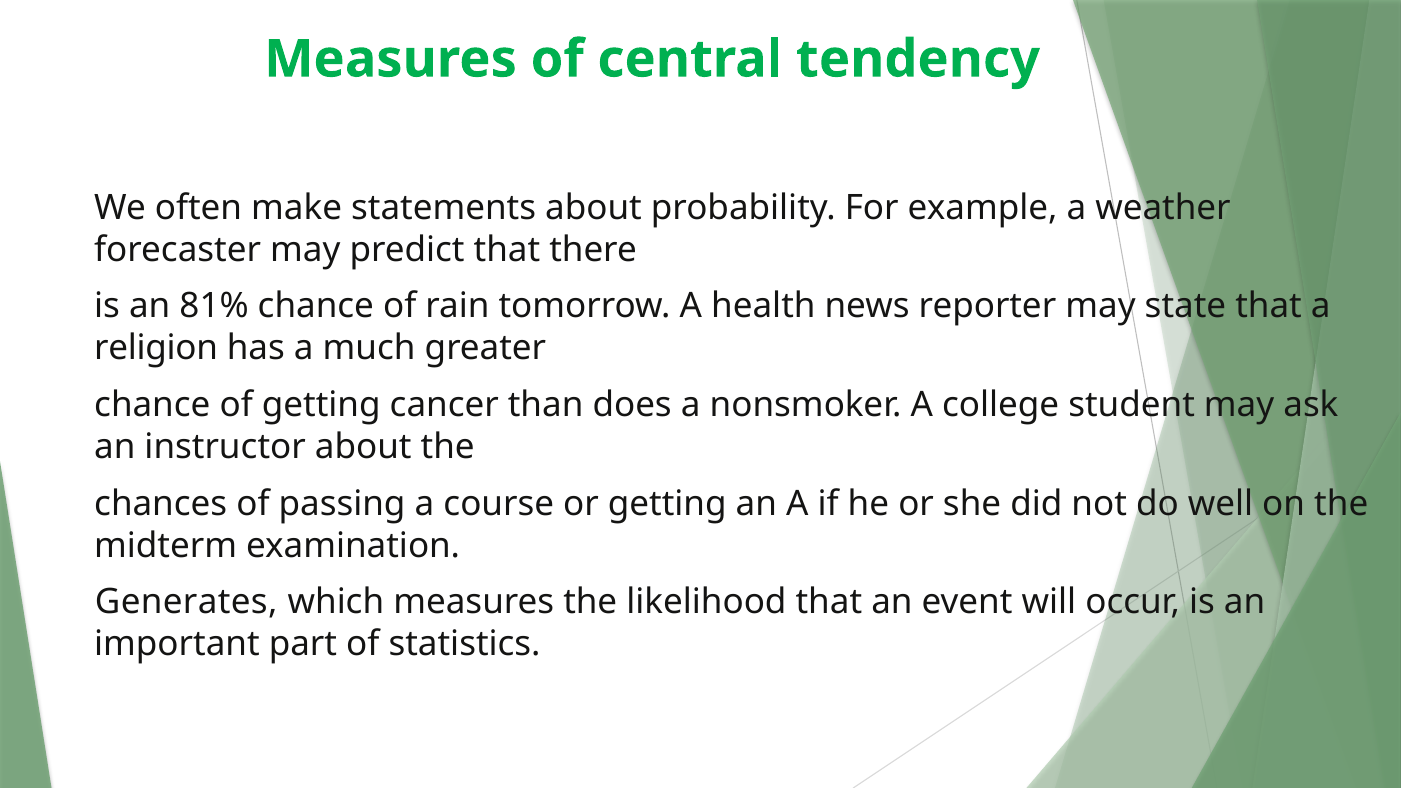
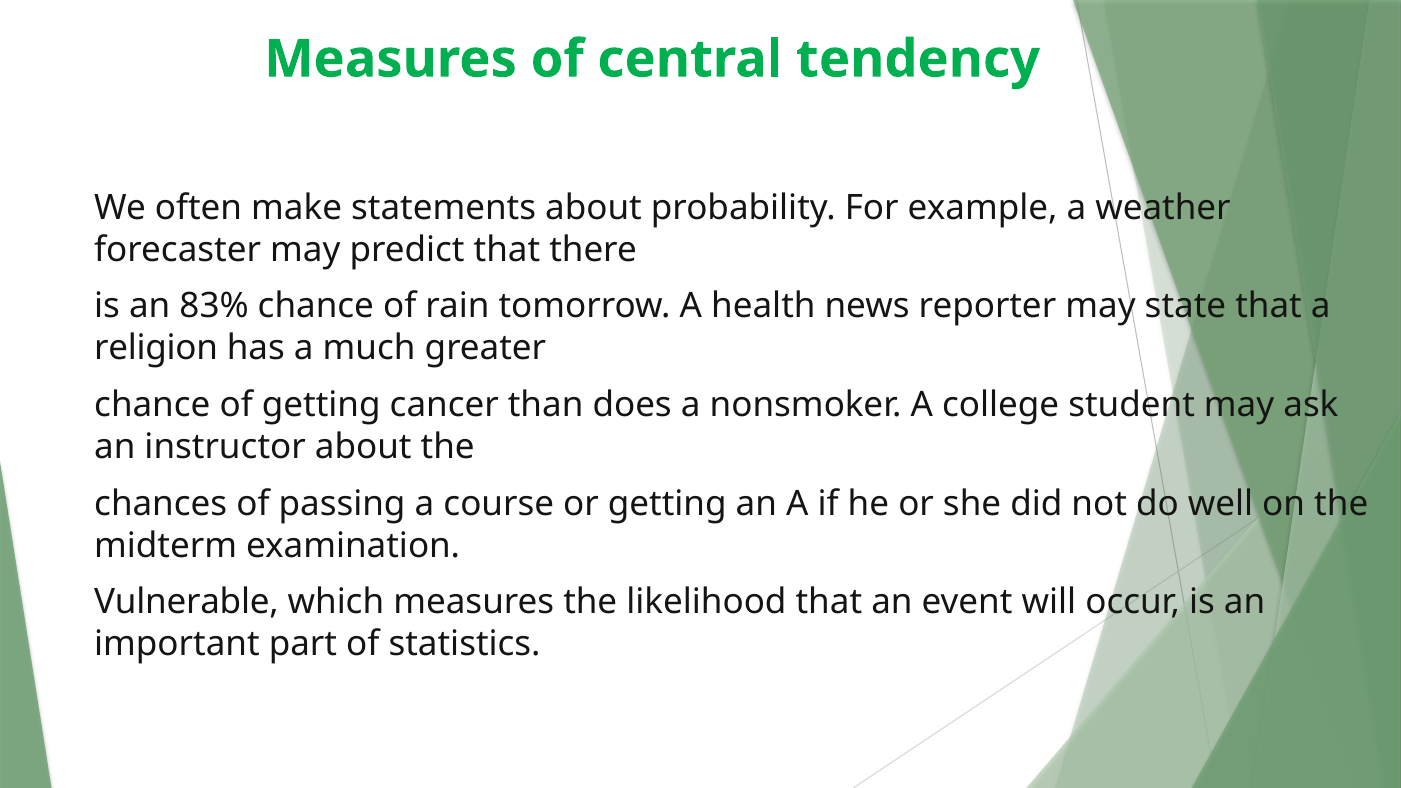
81%: 81% -> 83% (214, 306)
Generates: Generates -> Vulnerable (186, 602)
